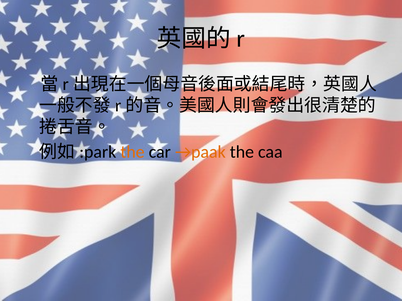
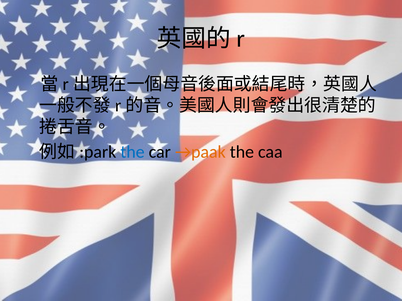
the colour: orange -> blue (132, 152)
